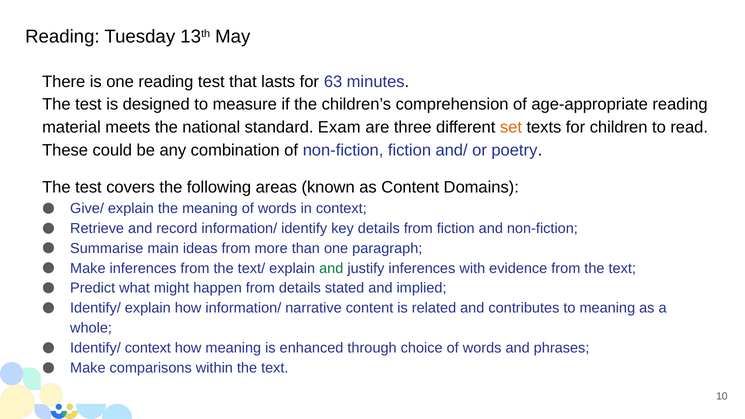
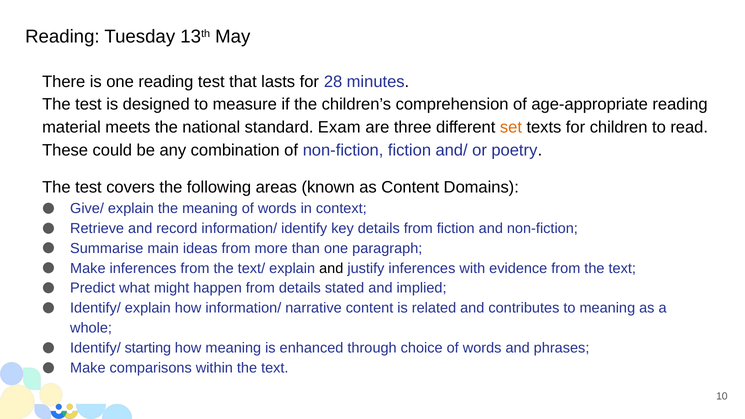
63: 63 -> 28 (333, 82)
and colour: green -> black (331, 268)
Identify/ context: context -> starting (148, 348)
